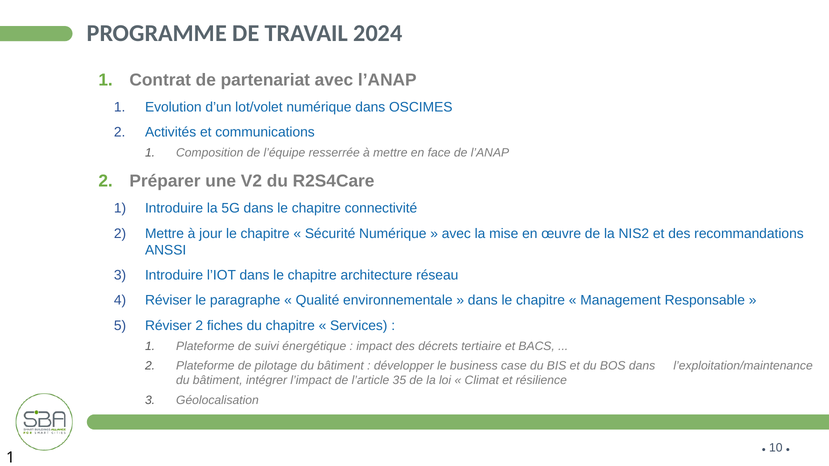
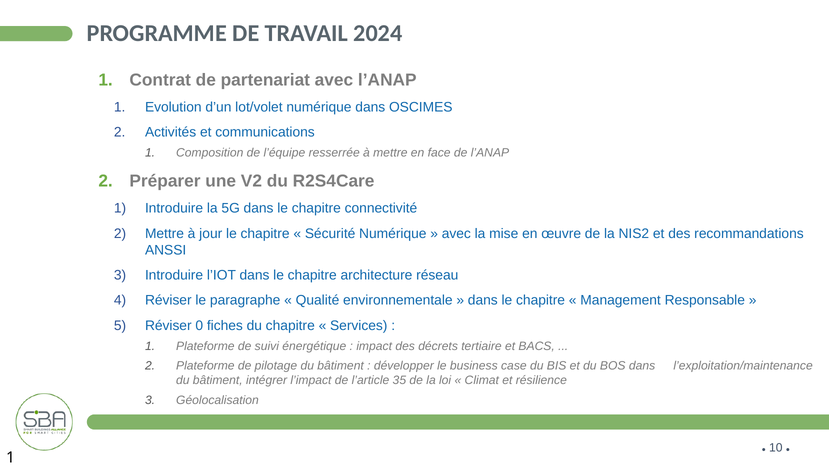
Réviser 2: 2 -> 0 (199, 326)
